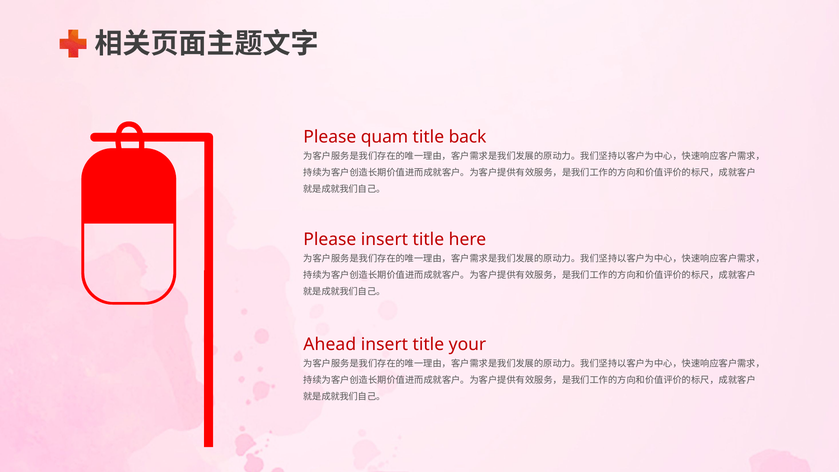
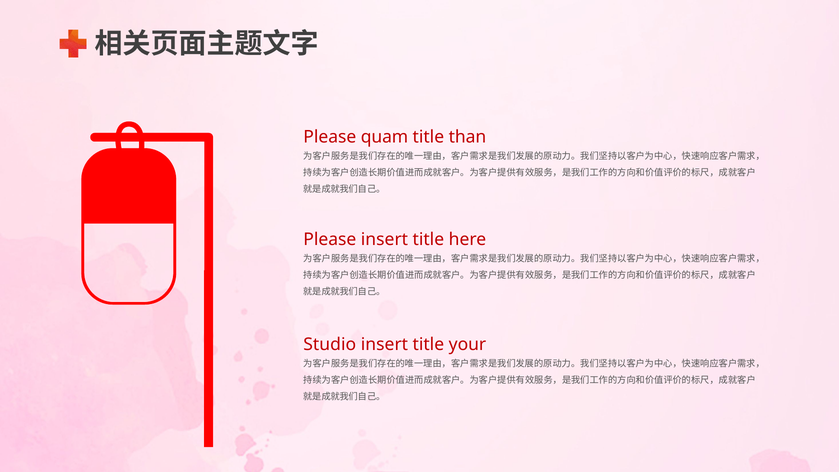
back: back -> than (467, 137)
Ahead: Ahead -> Studio (330, 345)
